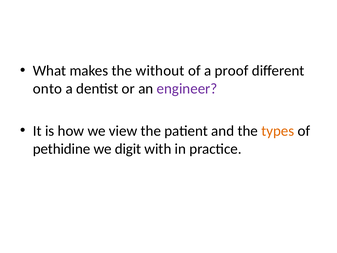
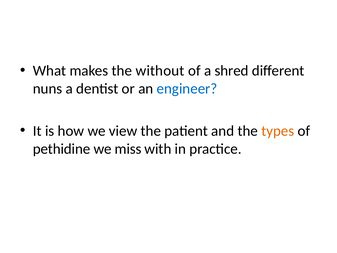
proof: proof -> shred (232, 71)
onto: onto -> nuns (48, 89)
engineer colour: purple -> blue (187, 89)
digit: digit -> miss (128, 149)
